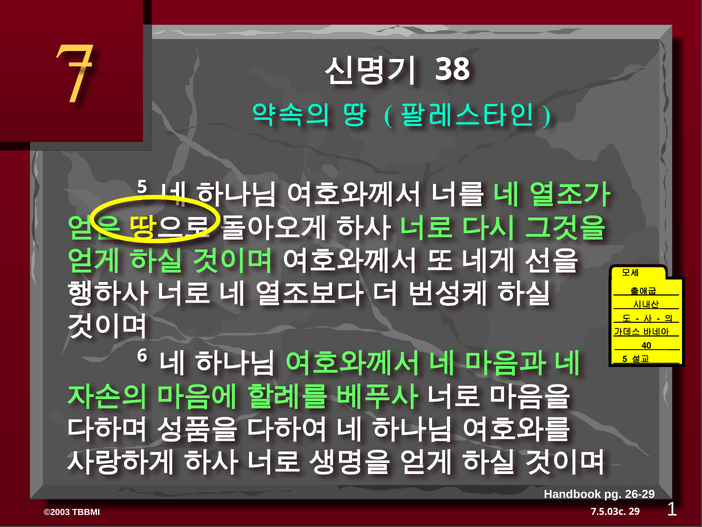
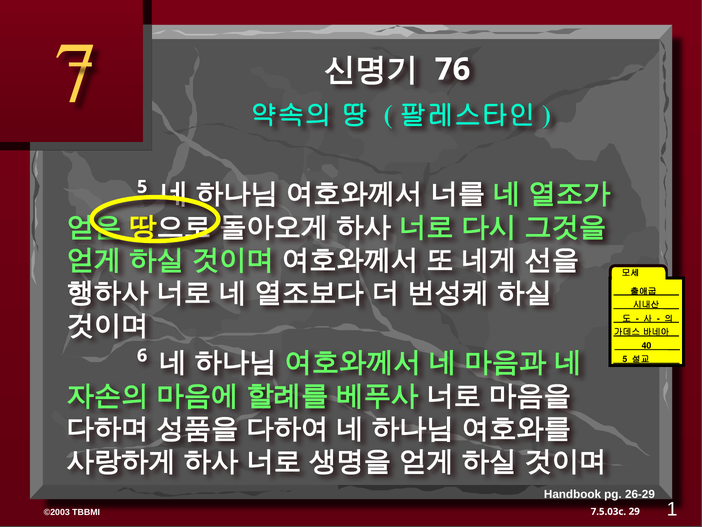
38: 38 -> 76 (453, 69)
